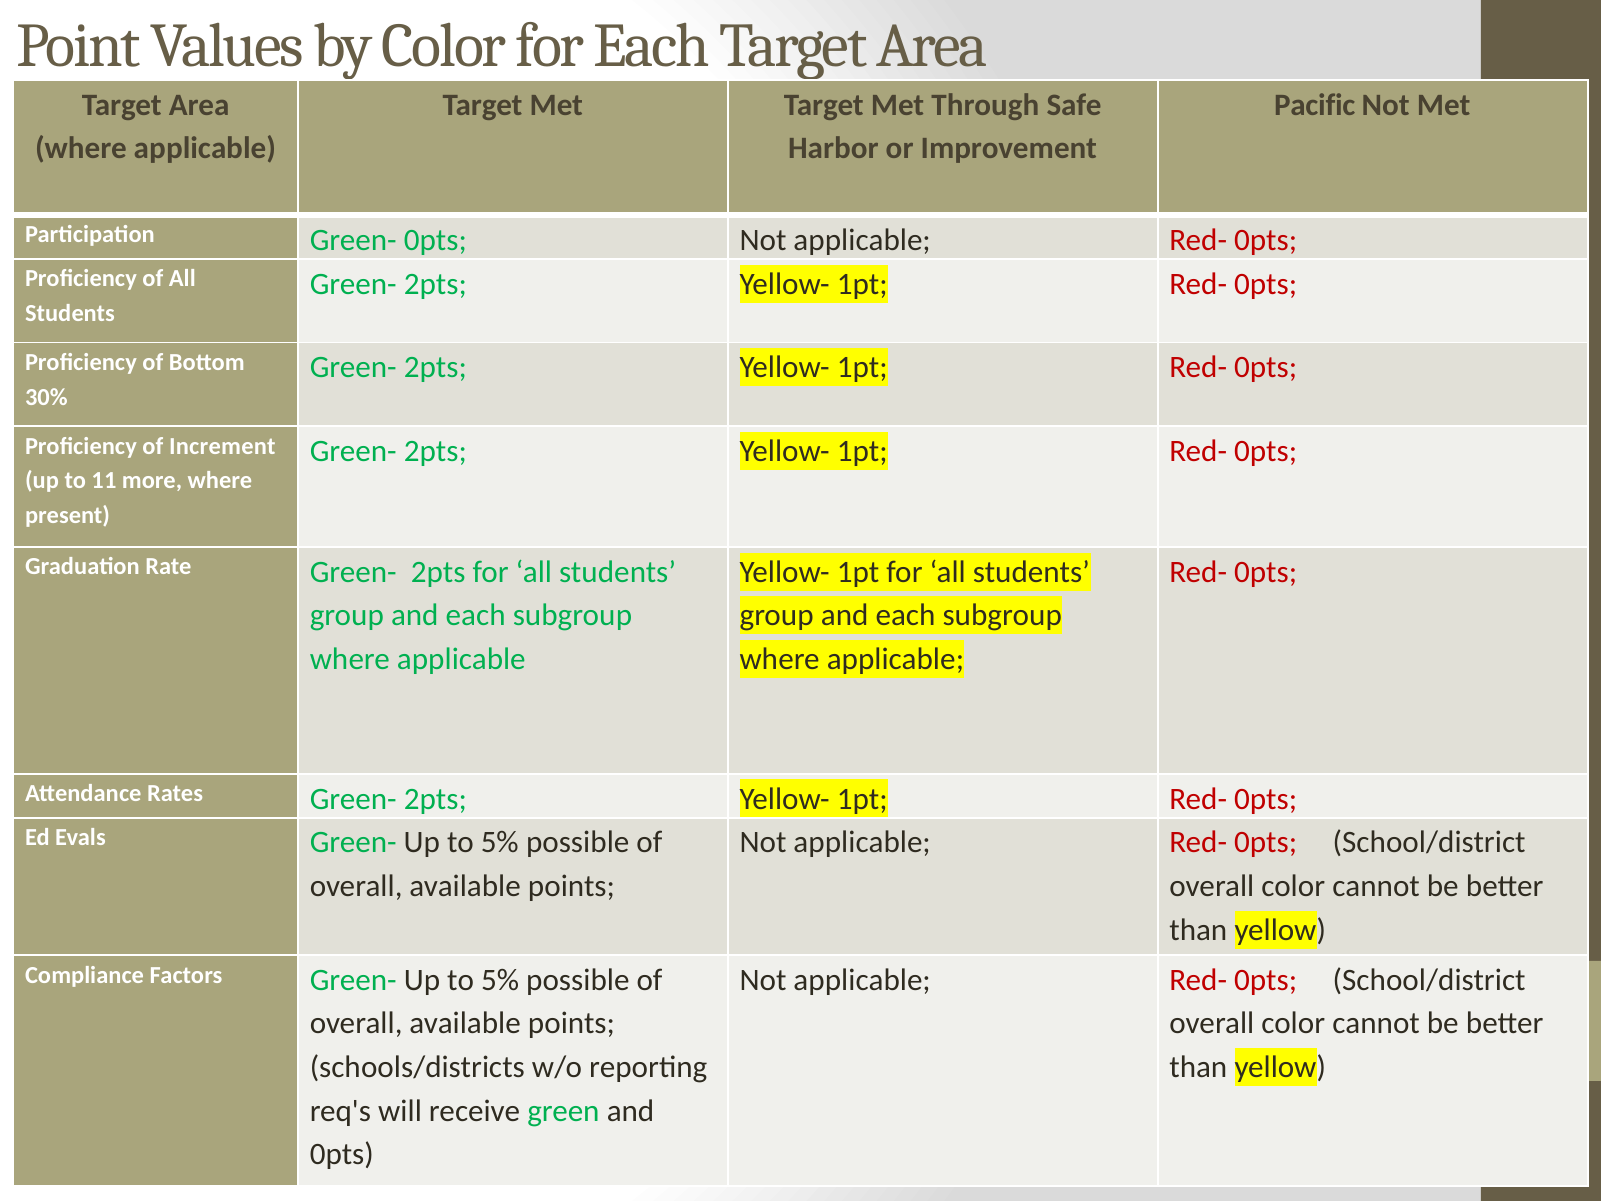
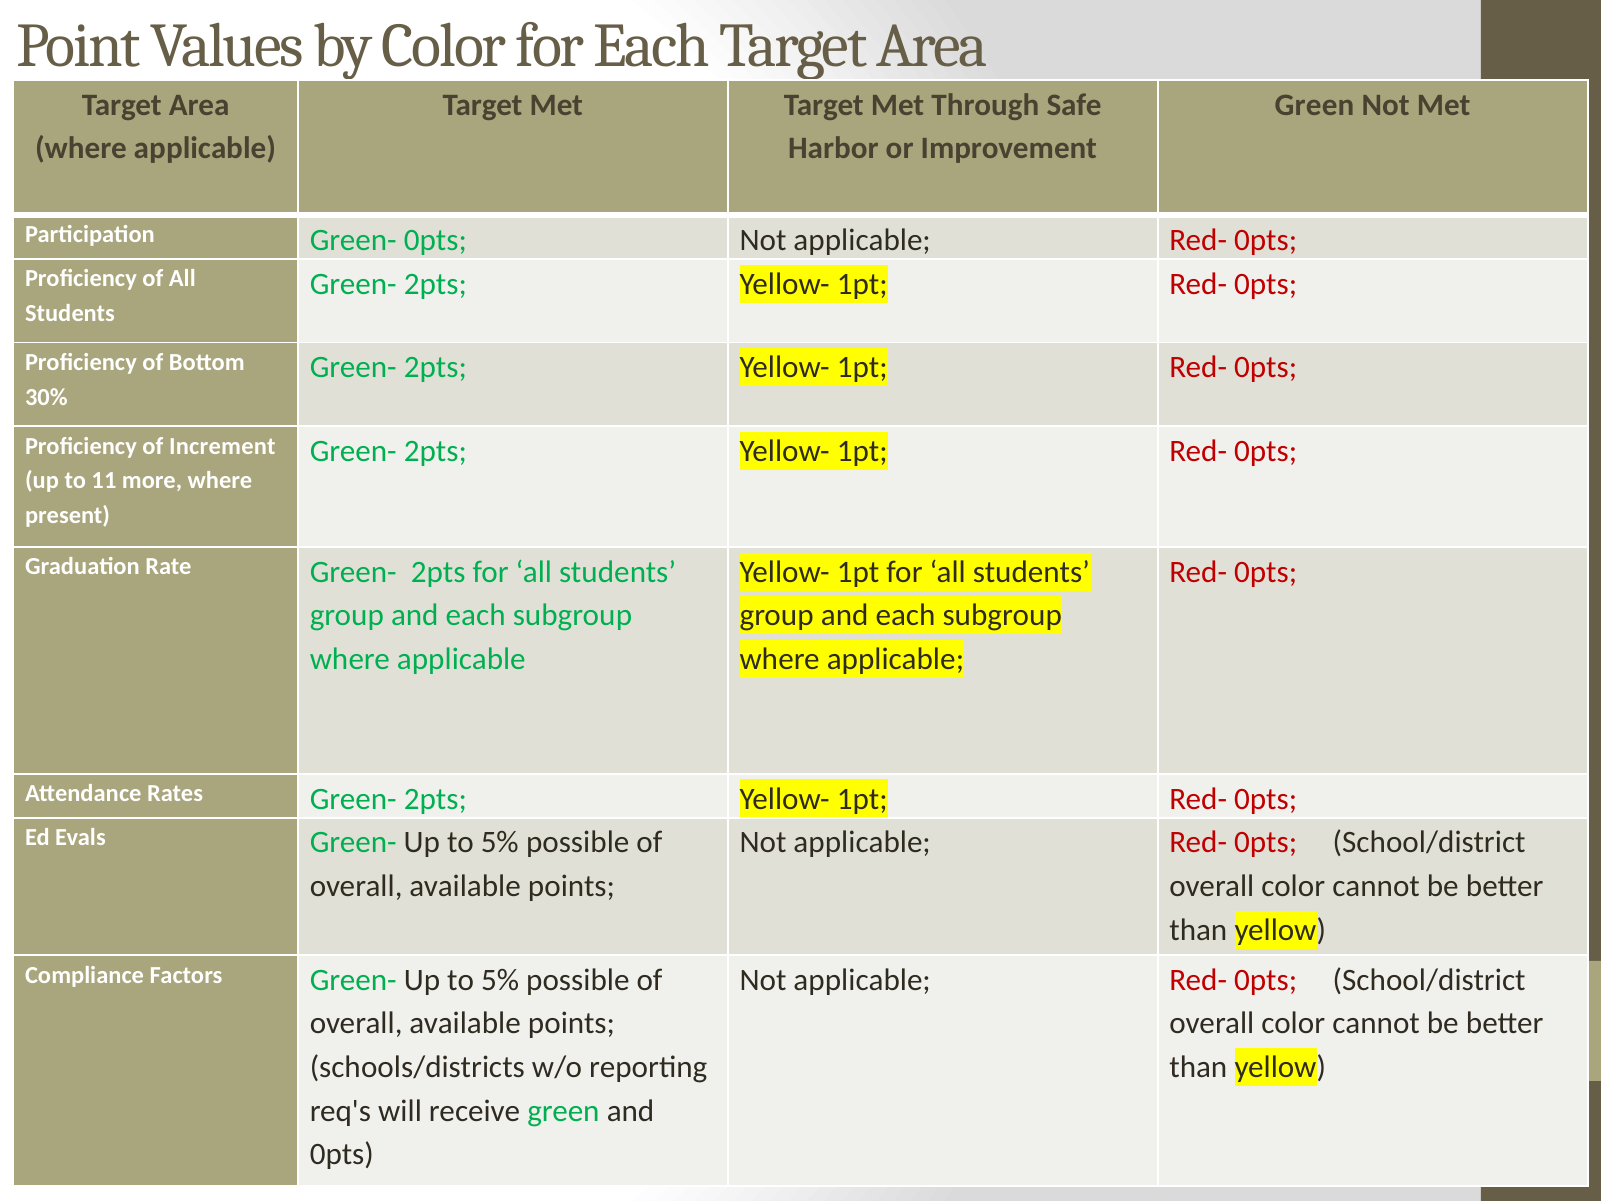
Pacific: Pacific -> Green (1315, 105)
